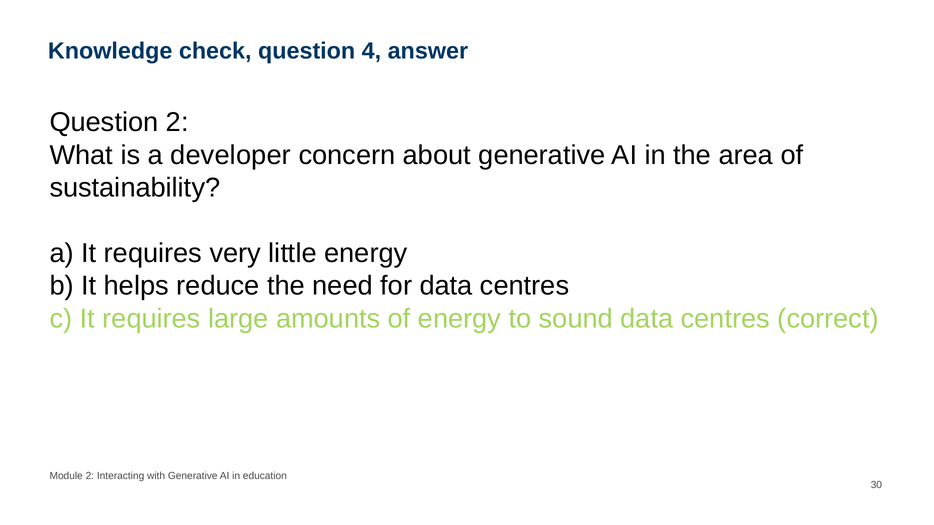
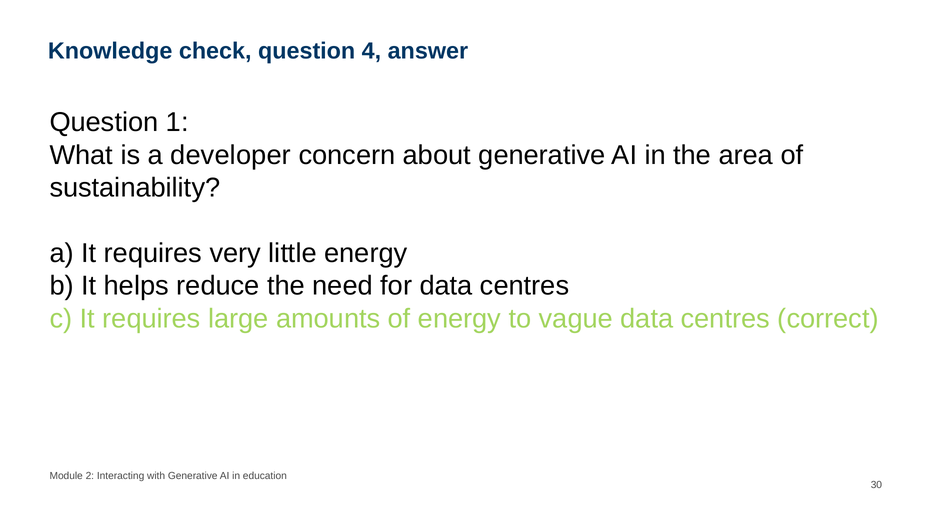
Question 2: 2 -> 1 (177, 123)
sound: sound -> vague (576, 319)
